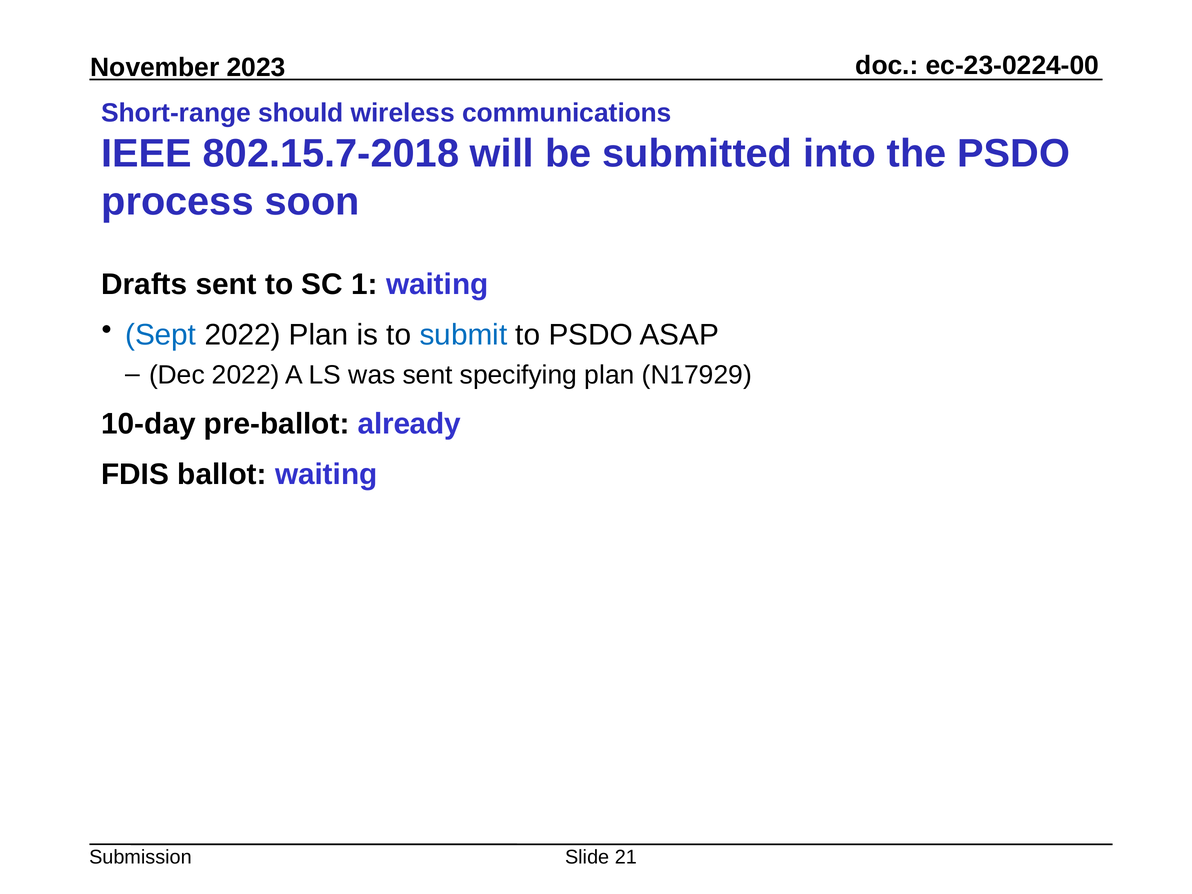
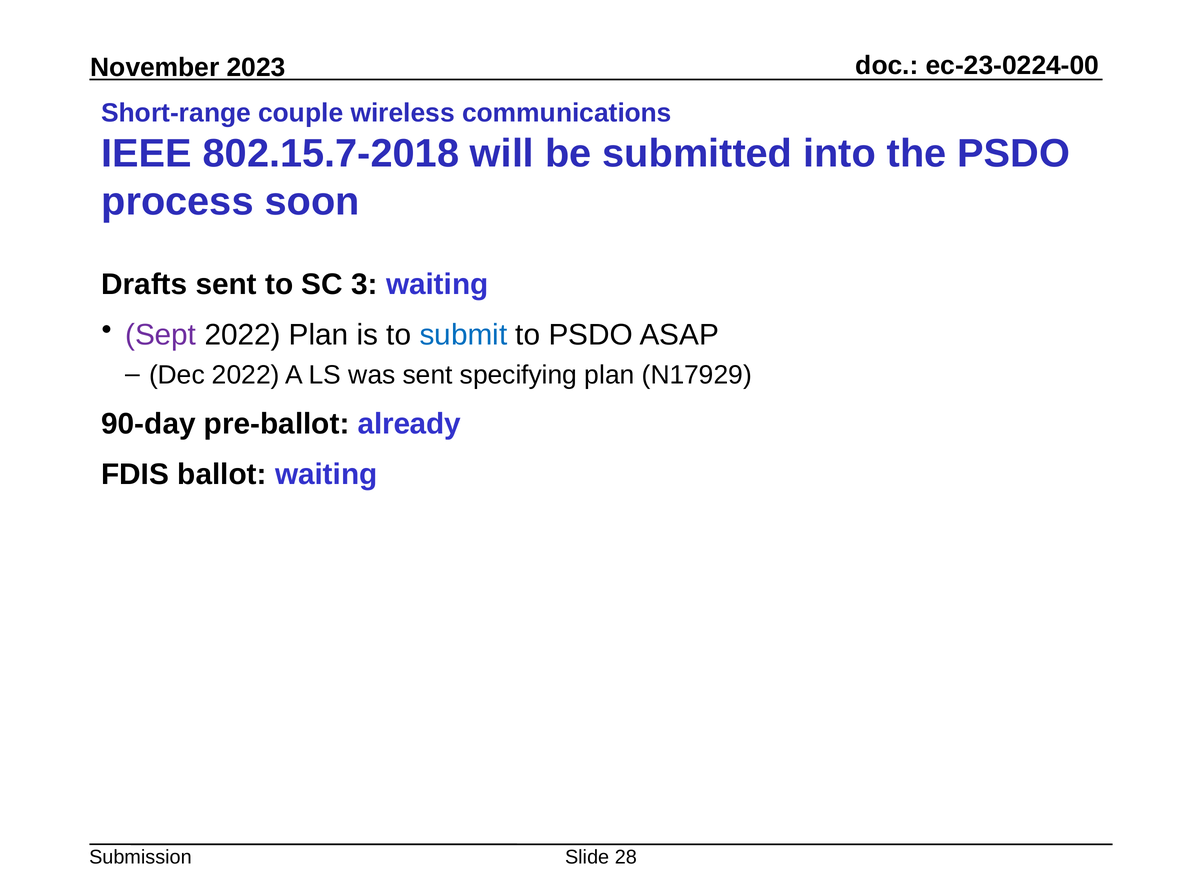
should: should -> couple (301, 113)
1: 1 -> 3 (364, 284)
Sept colour: blue -> purple (161, 335)
10-day: 10-day -> 90-day (149, 424)
21: 21 -> 28 (626, 857)
